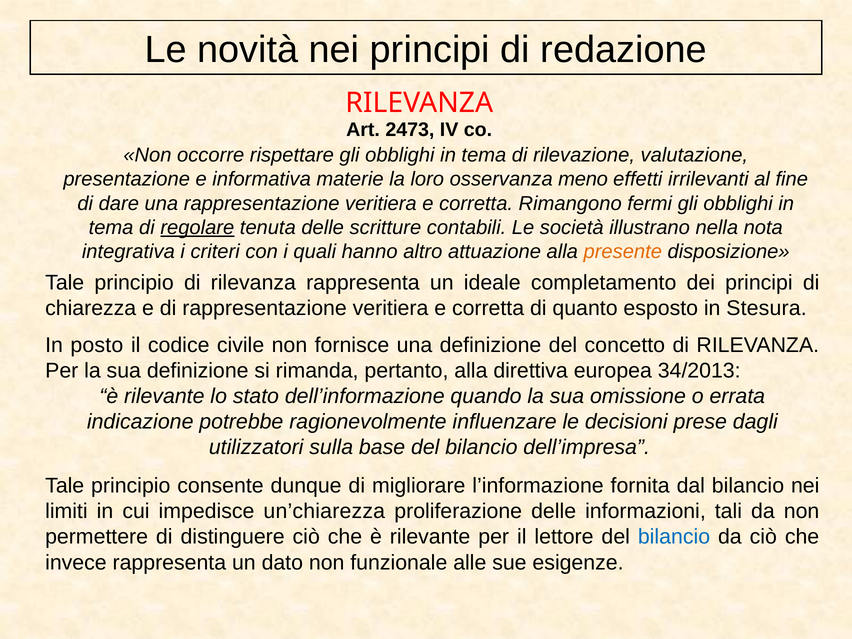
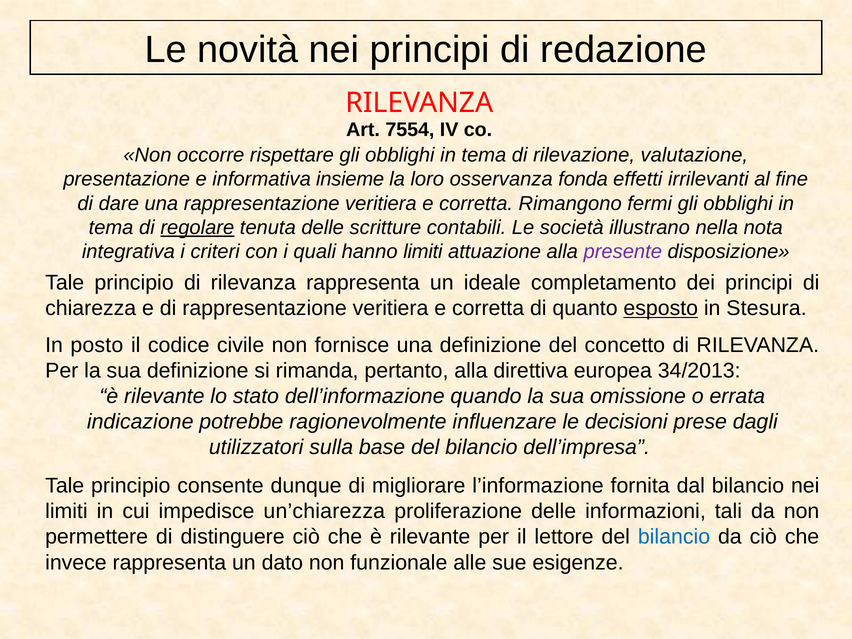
2473: 2473 -> 7554 (410, 130)
materie: materie -> insieme (350, 179)
meno: meno -> fonda (583, 179)
hanno altro: altro -> limiti (423, 252)
presente colour: orange -> purple (623, 252)
esposto underline: none -> present (661, 308)
